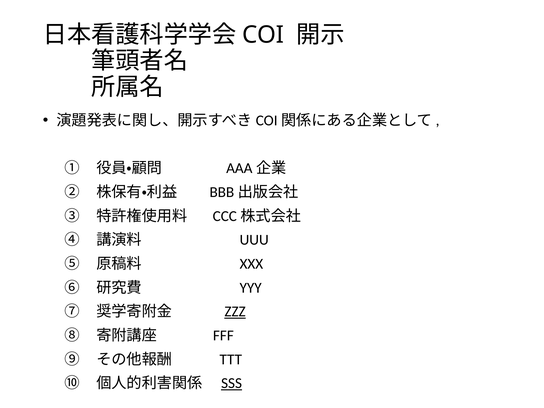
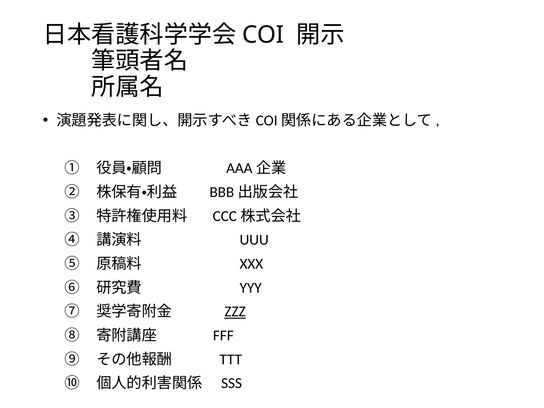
SSS underline: present -> none (232, 383)
